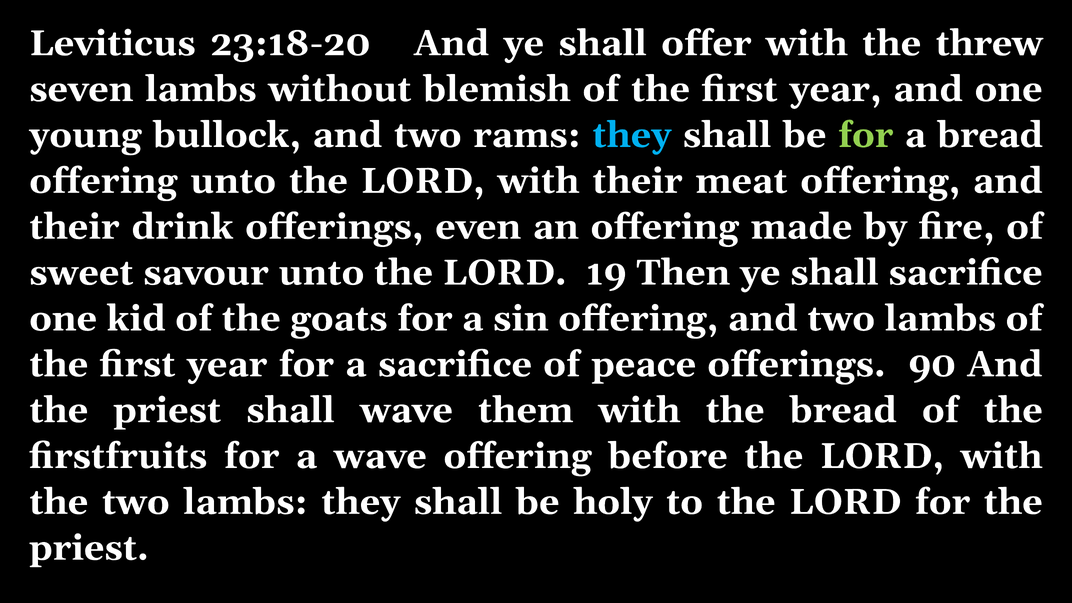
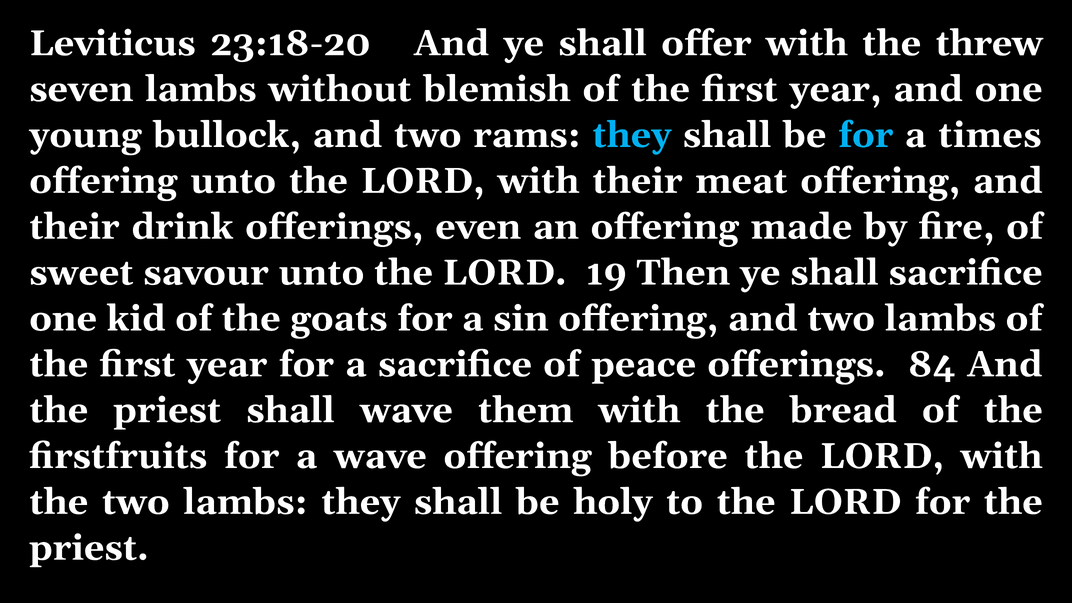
for colour: light green -> light blue (866, 135)
a bread: bread -> times (990, 135)
90: 90 -> 84 (932, 364)
